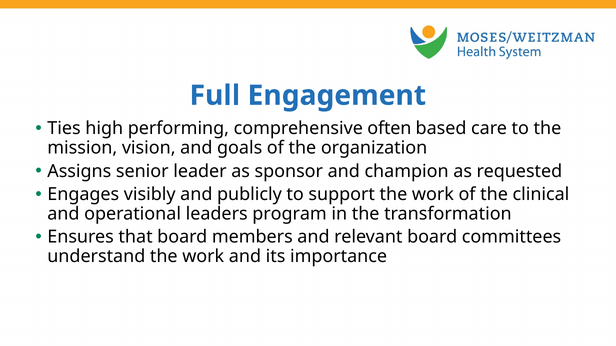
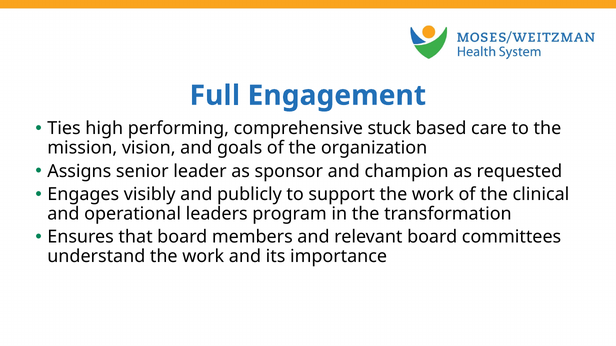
often: often -> stuck (389, 129)
